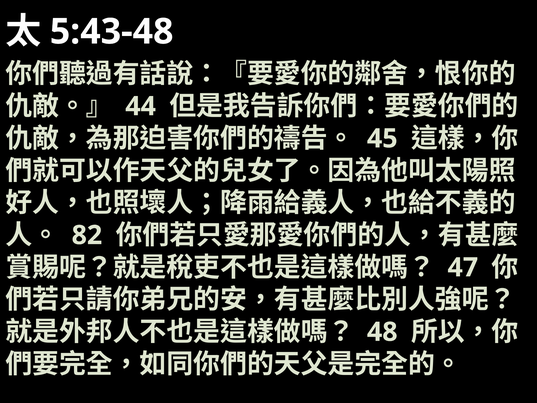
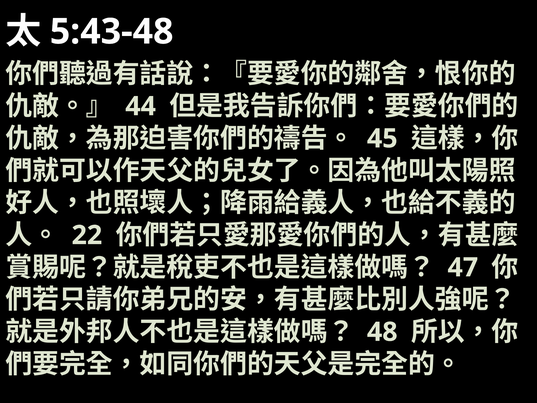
82: 82 -> 22 (87, 235)
